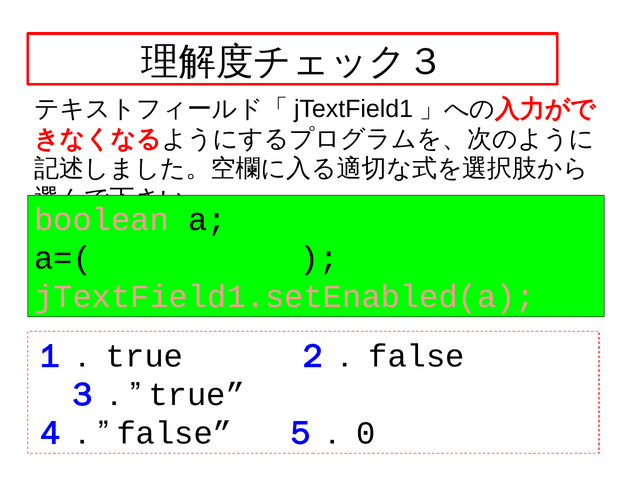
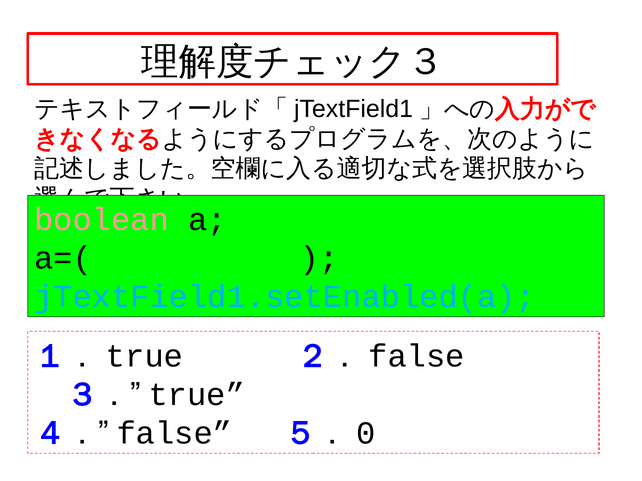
jTextField1.setEnabled(a colour: pink -> light blue (284, 297)
